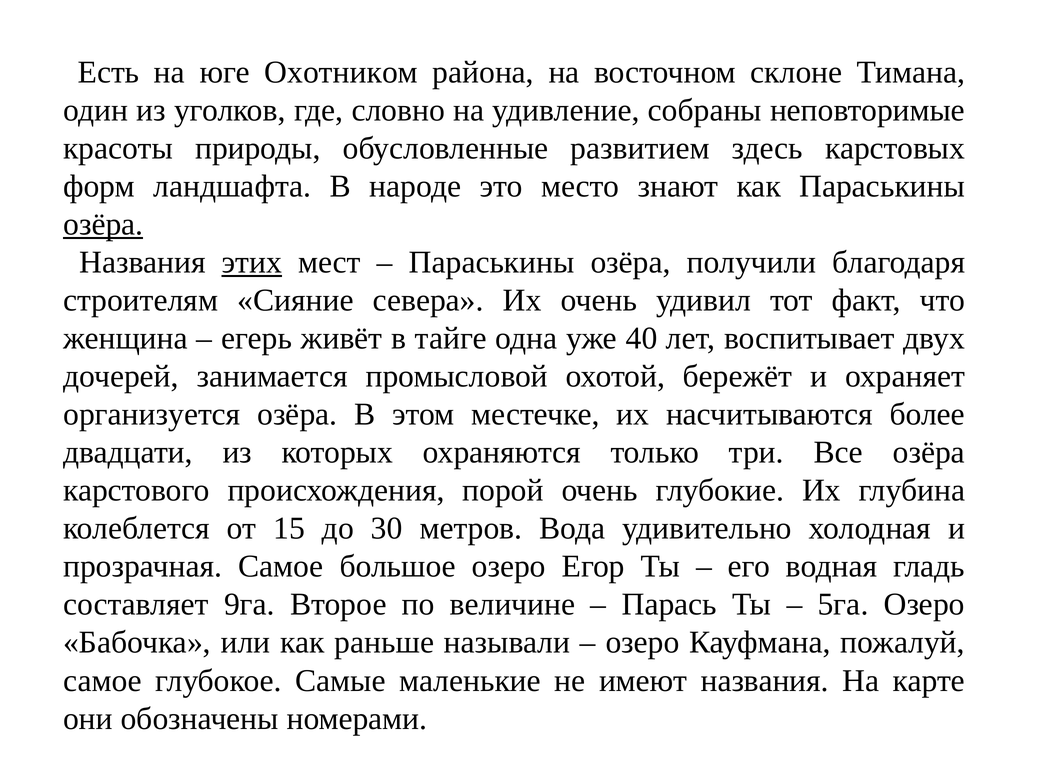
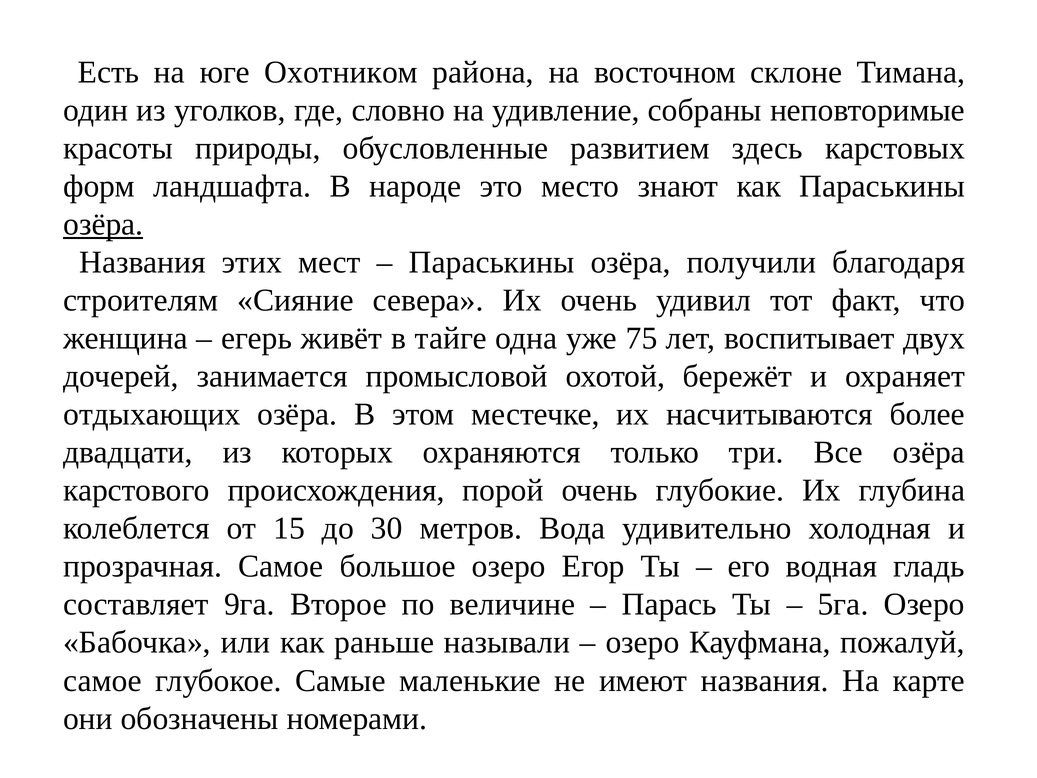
этих underline: present -> none (252, 262)
40: 40 -> 75 (642, 338)
организуется: организуется -> отдыхающих (152, 414)
